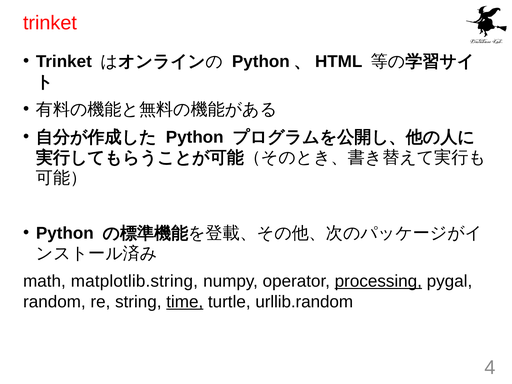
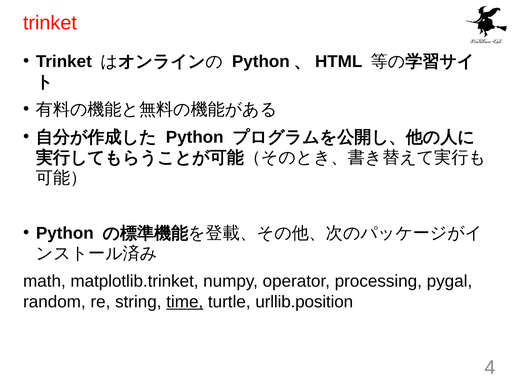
matplotlib.string: matplotlib.string -> matplotlib.trinket (134, 281)
processing underline: present -> none (378, 281)
urllib.random: urllib.random -> urllib.position (304, 302)
